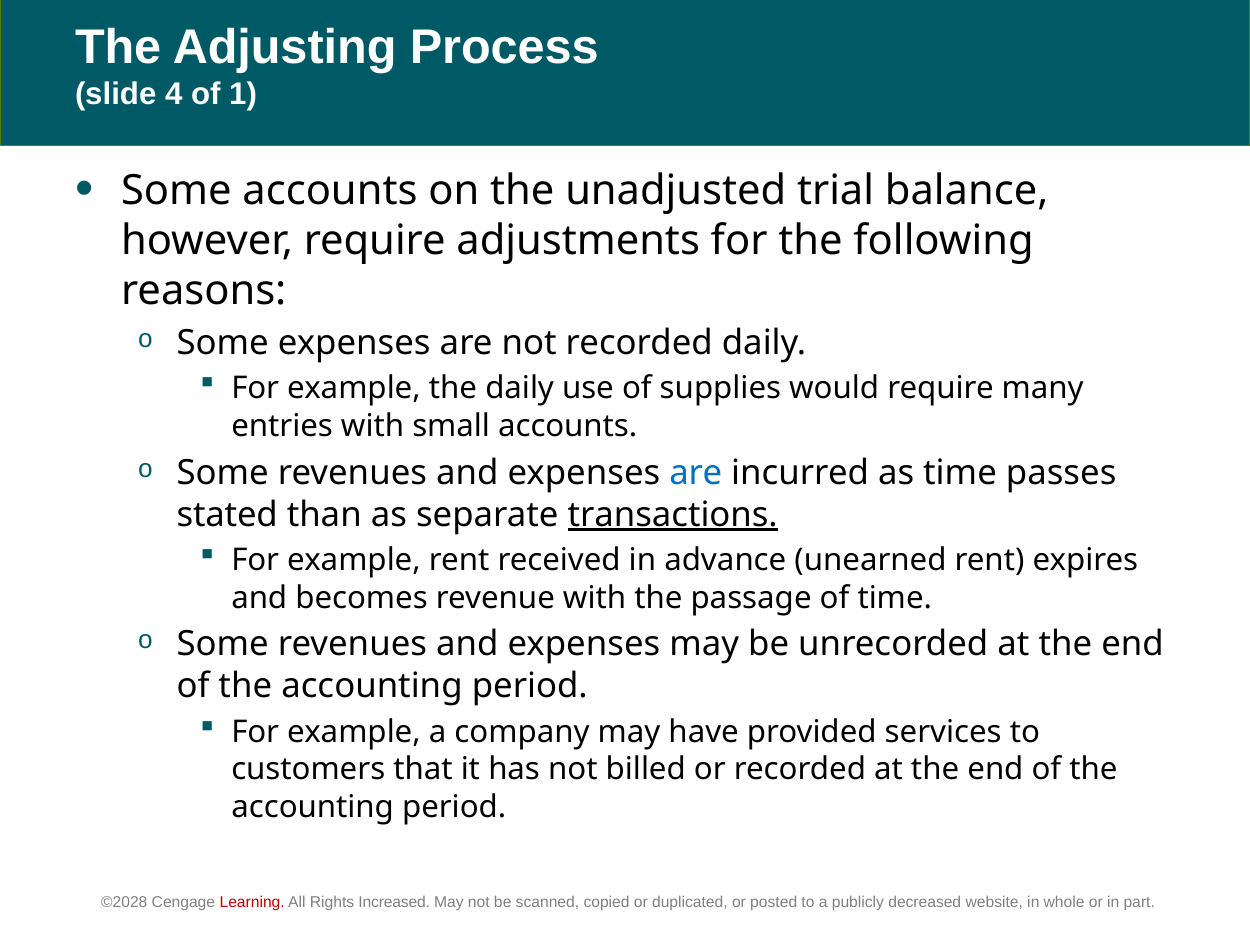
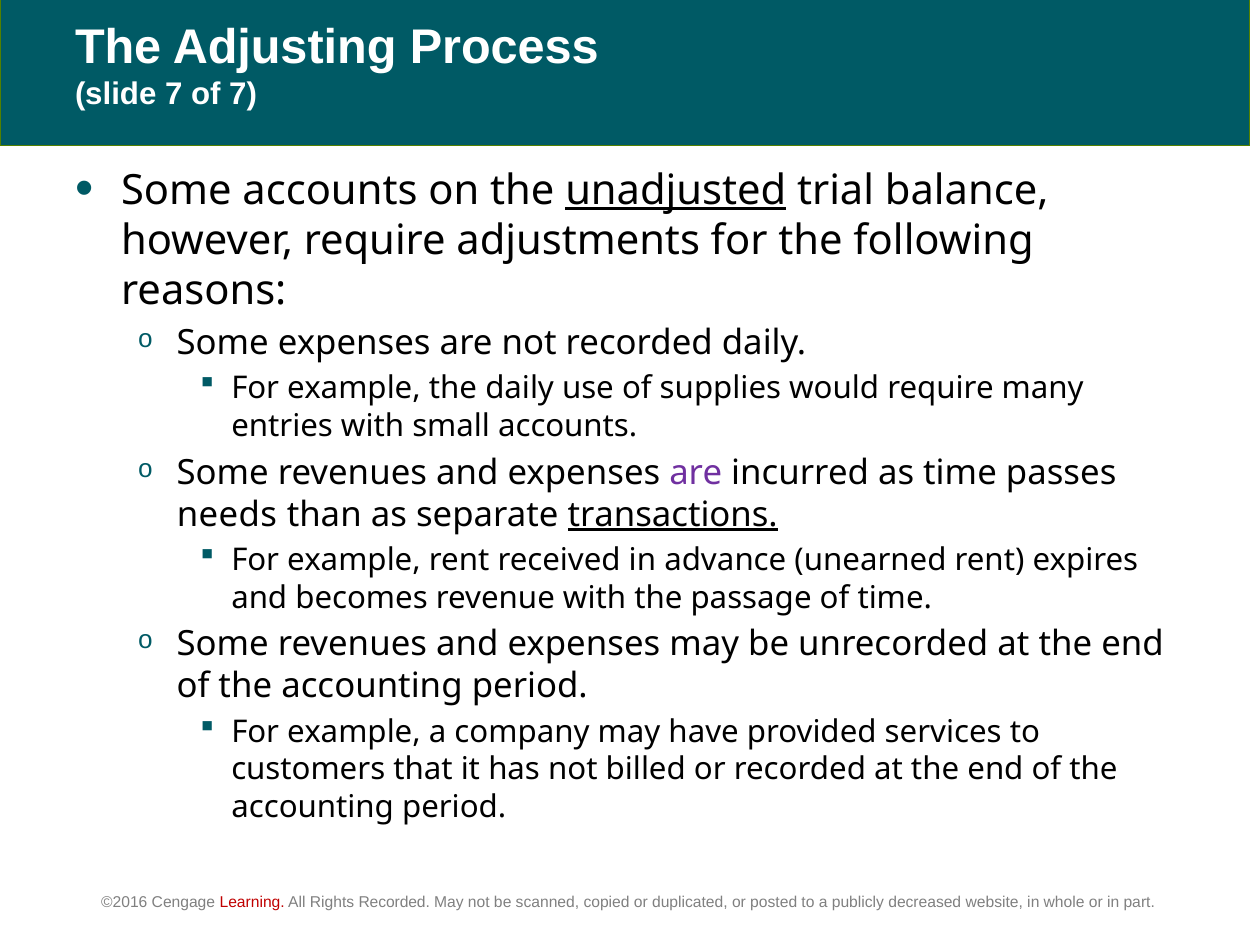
slide 4: 4 -> 7 (174, 94)
of 1: 1 -> 7 (243, 94)
unadjusted underline: none -> present (676, 190)
are colour: blue -> purple (696, 473)
stated: stated -> needs (227, 514)
©2028: ©2028 -> ©2016 (124, 902)
Rights Increased: Increased -> Recorded (394, 902)
